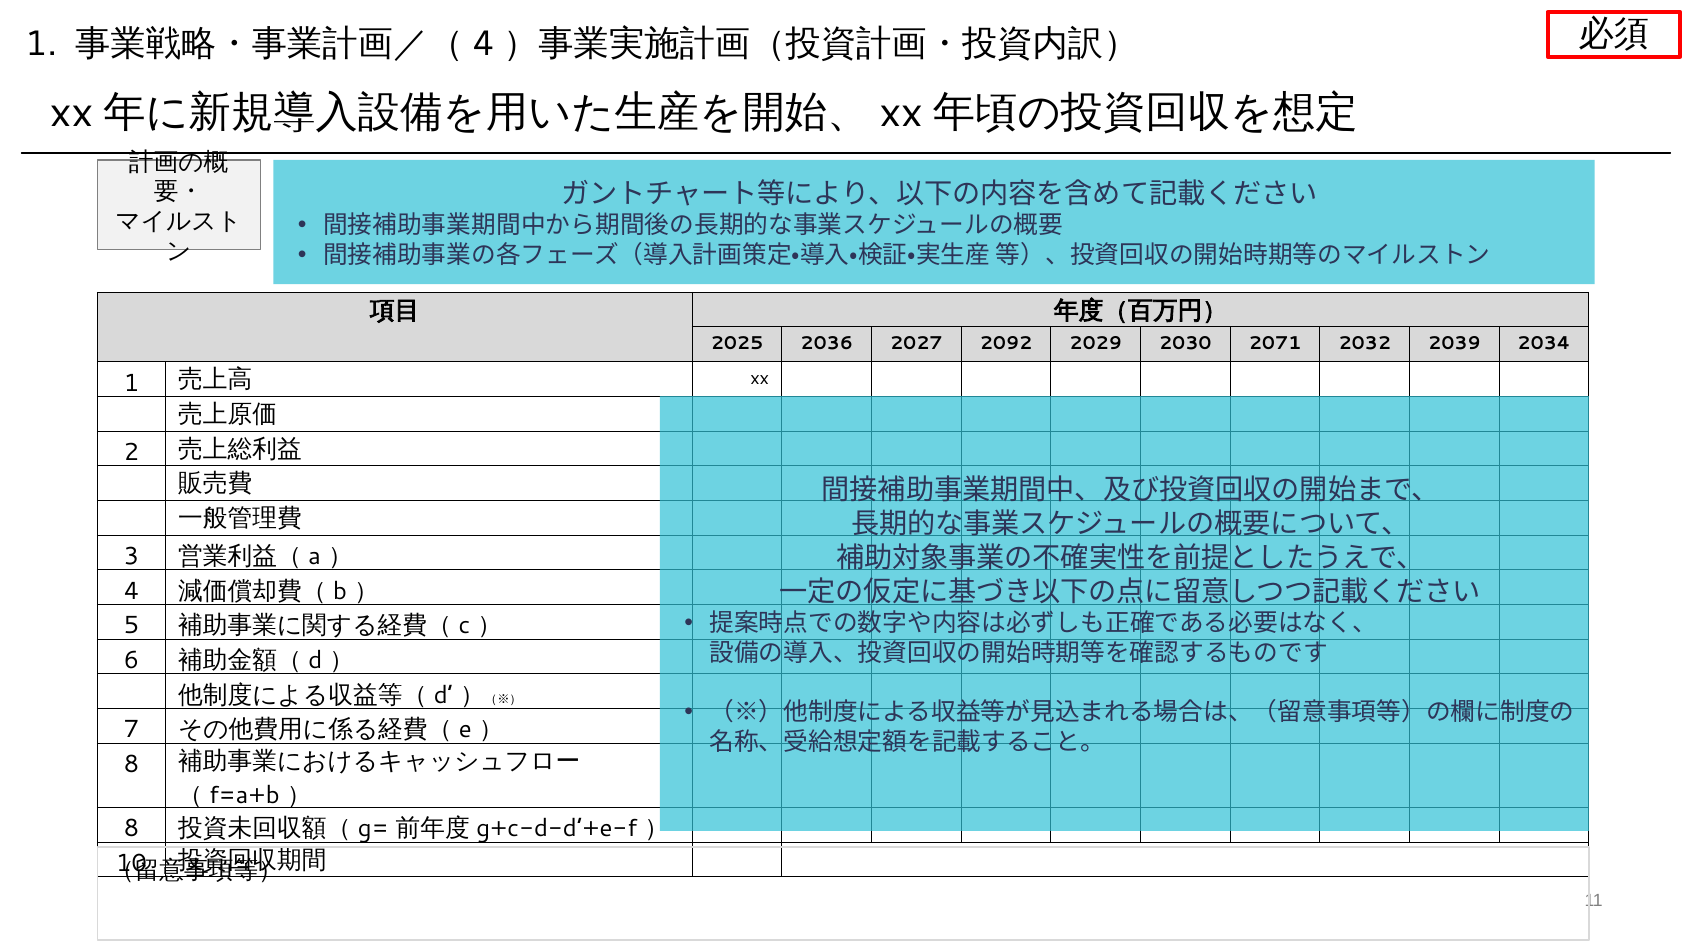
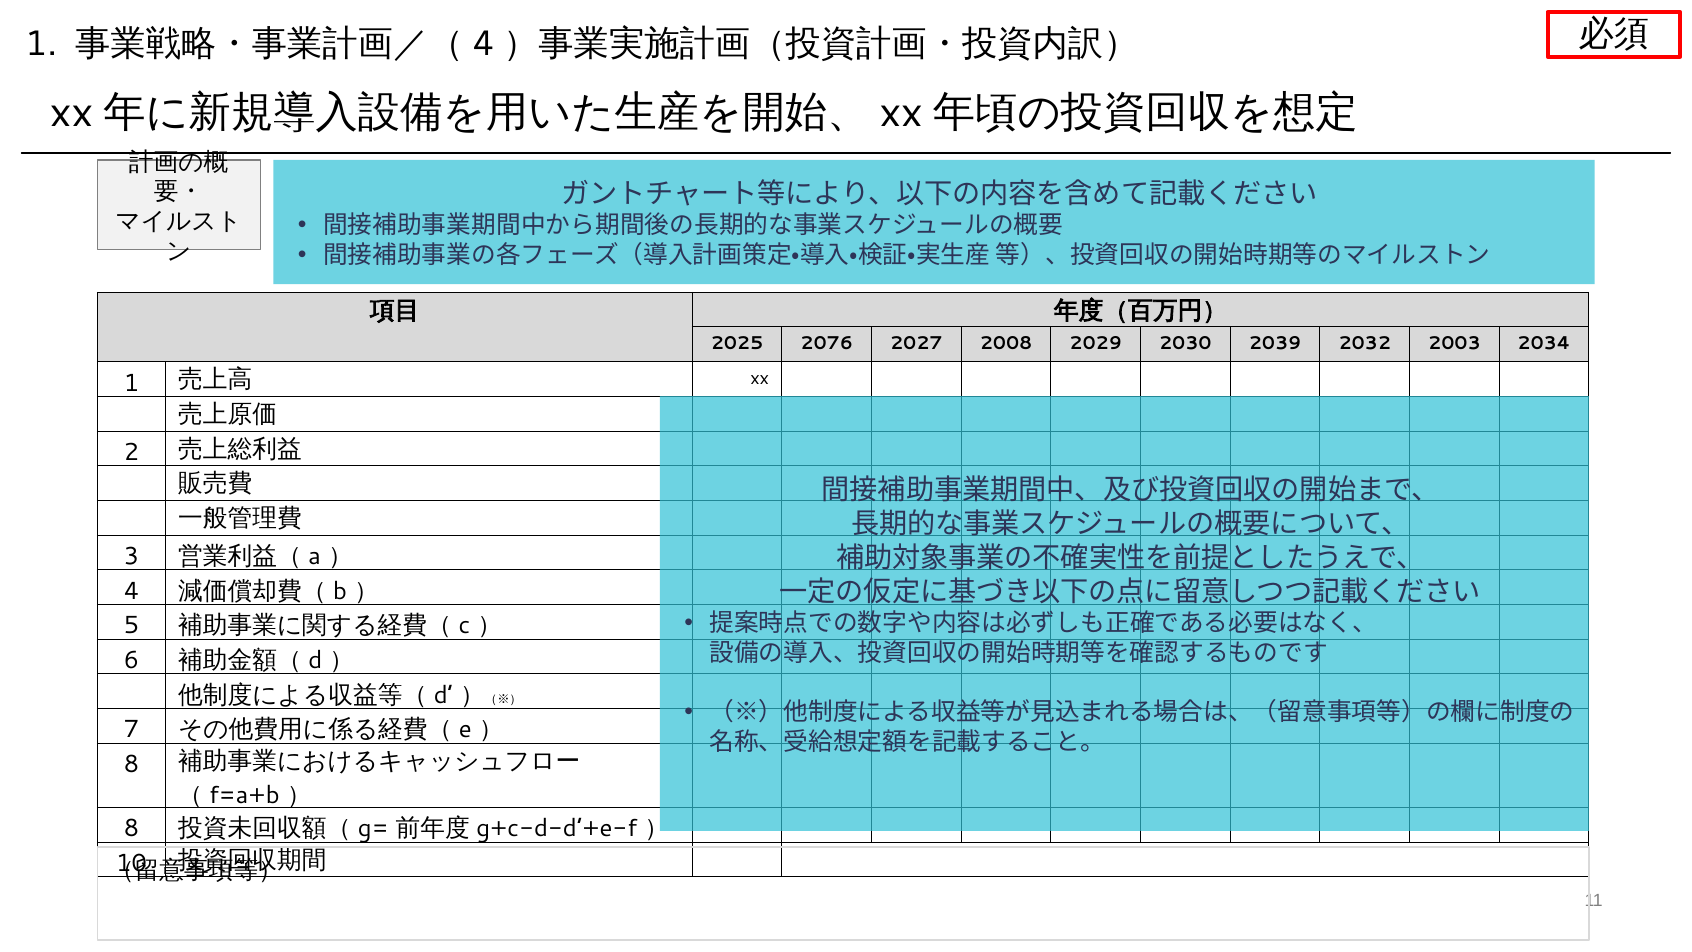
2036: 2036 -> 2076 (827, 343)
2092: 2092 -> 2008 (1006, 343)
2071: 2071 -> 2039 (1275, 343)
2039: 2039 -> 2003 (1454, 343)
